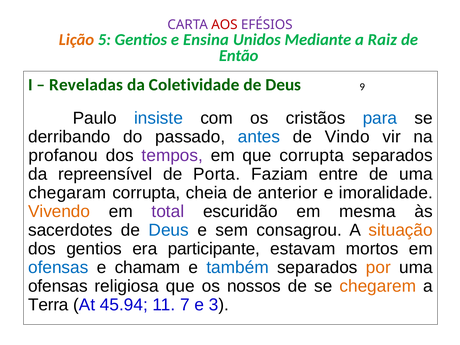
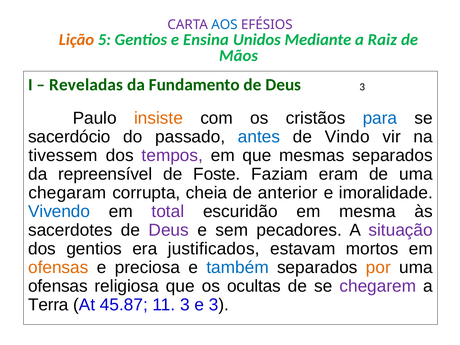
AOS colour: red -> blue (224, 25)
Então: Então -> Mãos (239, 56)
Coletividade: Coletividade -> Fundamento (194, 85)
Deus 9: 9 -> 3 (362, 87)
insiste colour: blue -> orange (159, 118)
derribando: derribando -> sacerdócio (69, 137)
profanou: profanou -> tivessem (63, 156)
que corrupta: corrupta -> mesmas (312, 156)
Porta: Porta -> Foste (217, 174)
entre: entre -> eram (338, 174)
Vivendo colour: orange -> blue (59, 212)
Deus colour: blue -> purple (169, 230)
consagrou: consagrou -> pecadores (299, 230)
situação colour: orange -> purple (401, 230)
participante: participante -> justificados (214, 249)
ofensas colour: blue -> orange (58, 267)
chamam: chamam -> preciosa (147, 267)
nossos: nossos -> ocultas (254, 286)
chegarem colour: orange -> purple (378, 286)
45.94: 45.94 -> 45.87 (124, 305)
11 7: 7 -> 3 (185, 305)
